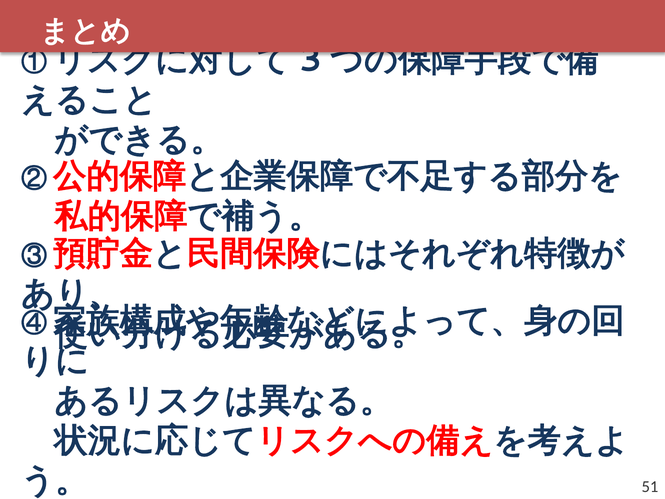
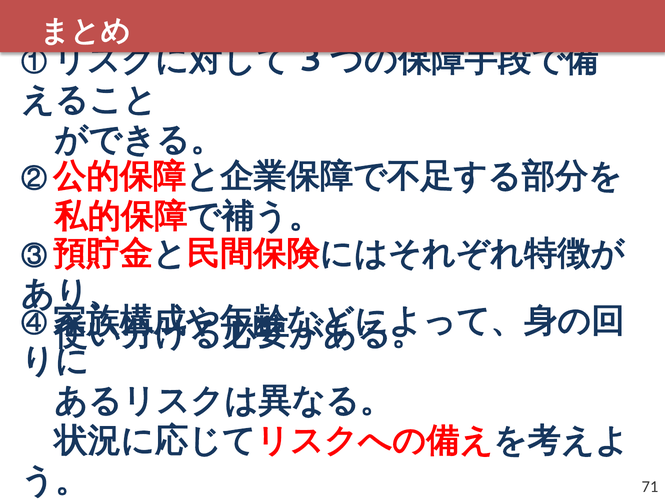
51: 51 -> 71 (650, 486)
